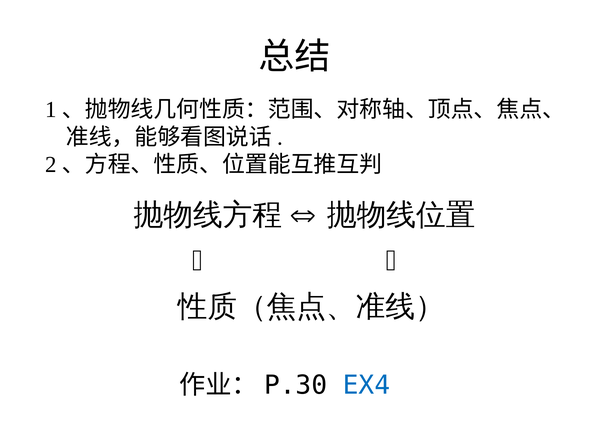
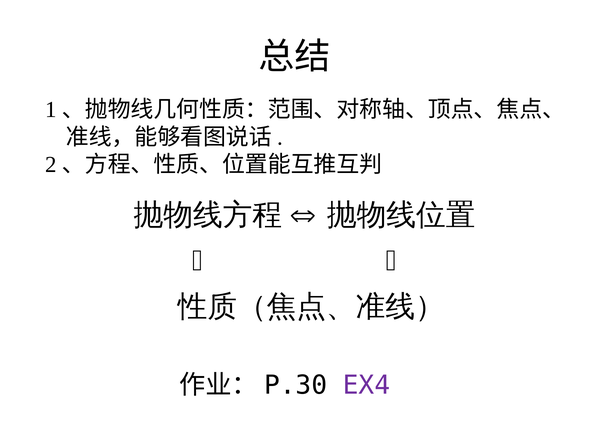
EX4 colour: blue -> purple (367, 385)
